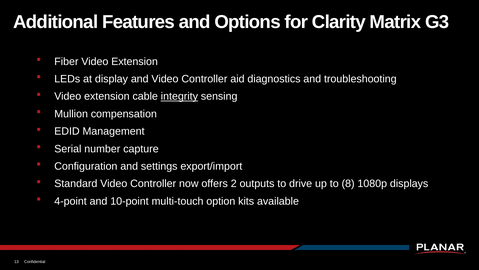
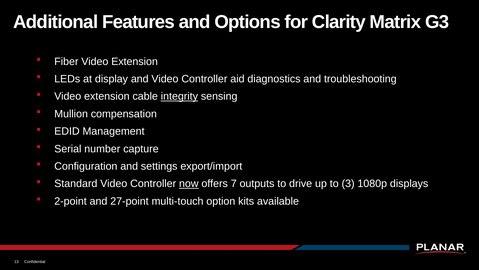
now underline: none -> present (189, 183)
2: 2 -> 7 (234, 183)
8: 8 -> 3 (348, 183)
4-point: 4-point -> 2-point (71, 201)
10-point: 10-point -> 27-point (129, 201)
